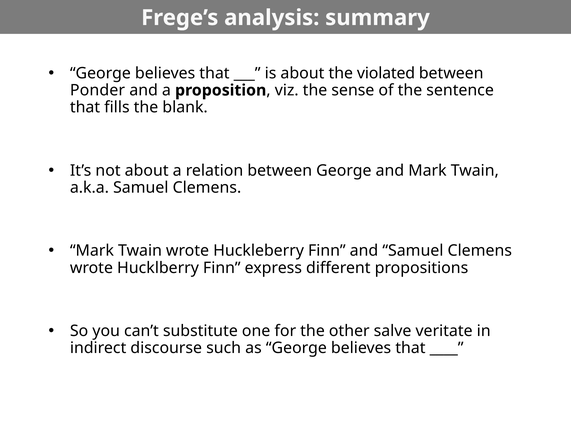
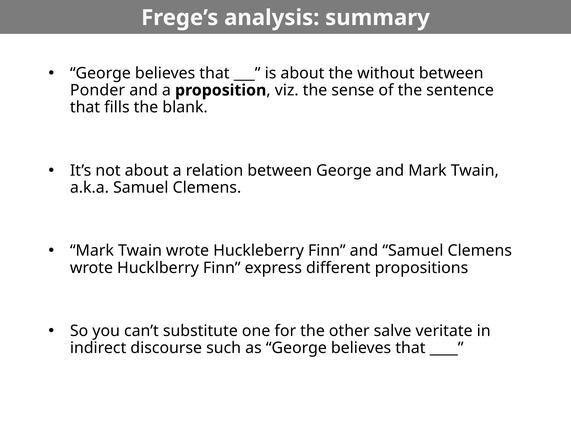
violated: violated -> without (386, 73)
